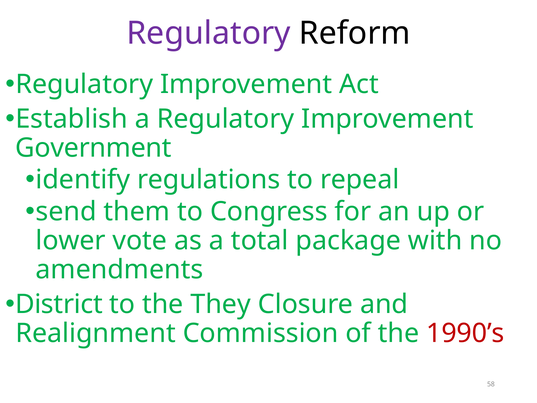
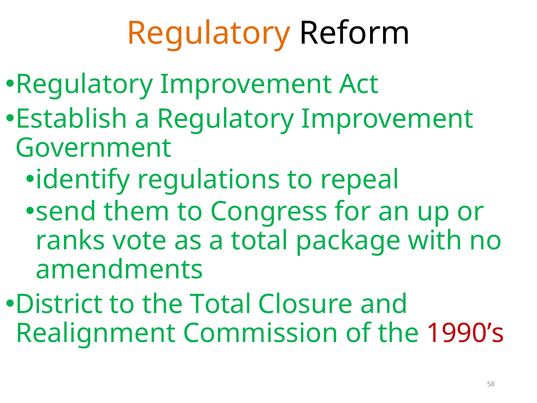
Regulatory colour: purple -> orange (209, 33)
lower: lower -> ranks (71, 240)
the They: They -> Total (221, 304)
